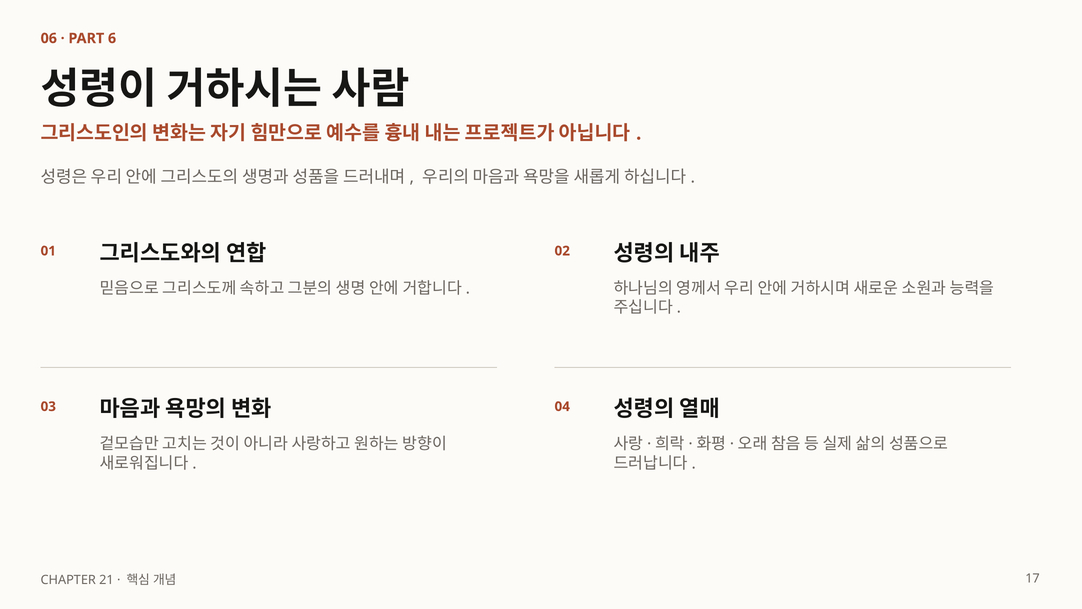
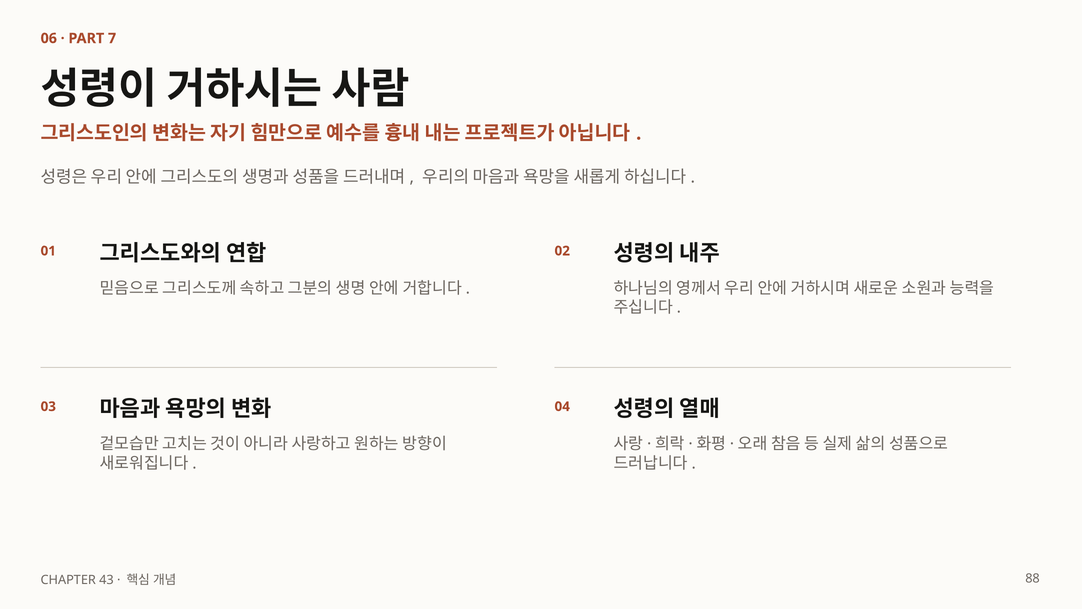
6: 6 -> 7 (112, 38)
21: 21 -> 43 (106, 580)
17: 17 -> 88 (1033, 578)
